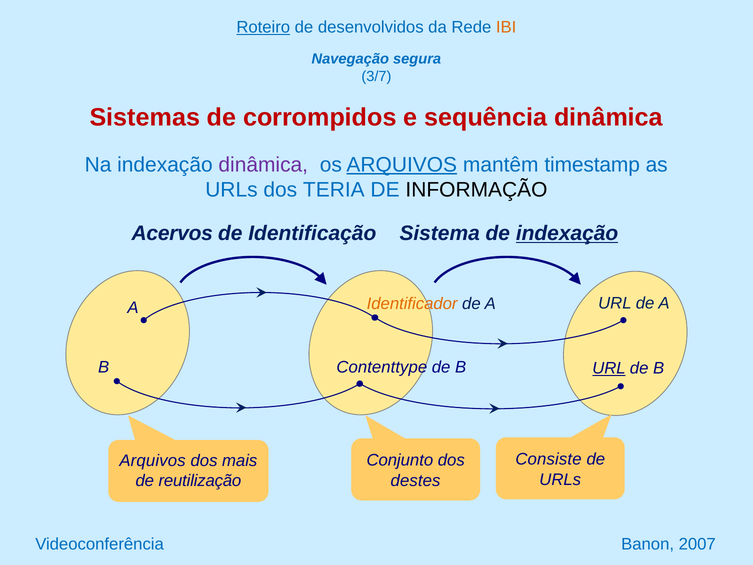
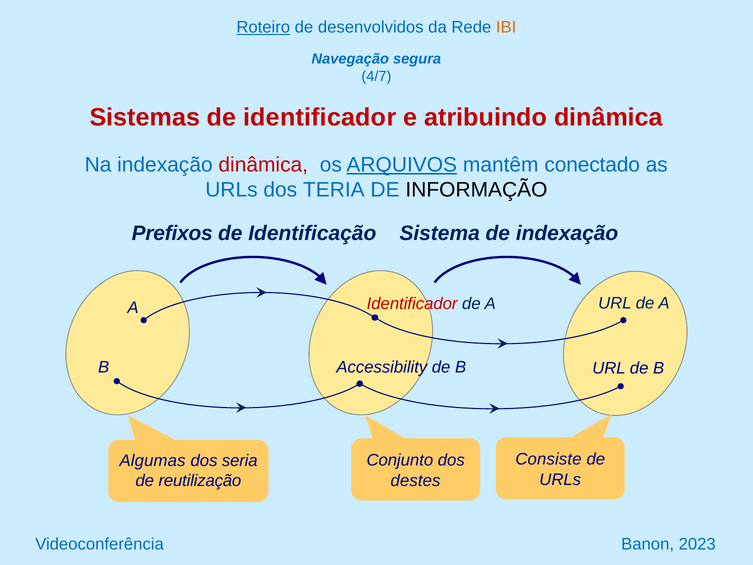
3/7: 3/7 -> 4/7 (376, 76)
de corrompidos: corrompidos -> identificador (320, 118)
sequência: sequência -> atribuindo (486, 118)
dinâmica colour: purple -> red (263, 165)
timestamp: timestamp -> conectado (592, 165)
Acervos: Acervos -> Prefixos (172, 233)
indexação underline: present -> none (567, 233)
Identificador colour: orange -> red (412, 303)
Contenttype: Contenttype -> Accessibility (382, 367)
URL underline: present -> none (609, 368)
Arquivos: Arquivos -> Algumas (153, 461)
mais: mais -> seria (240, 461)
2007: 2007 -> 2023 (697, 544)
